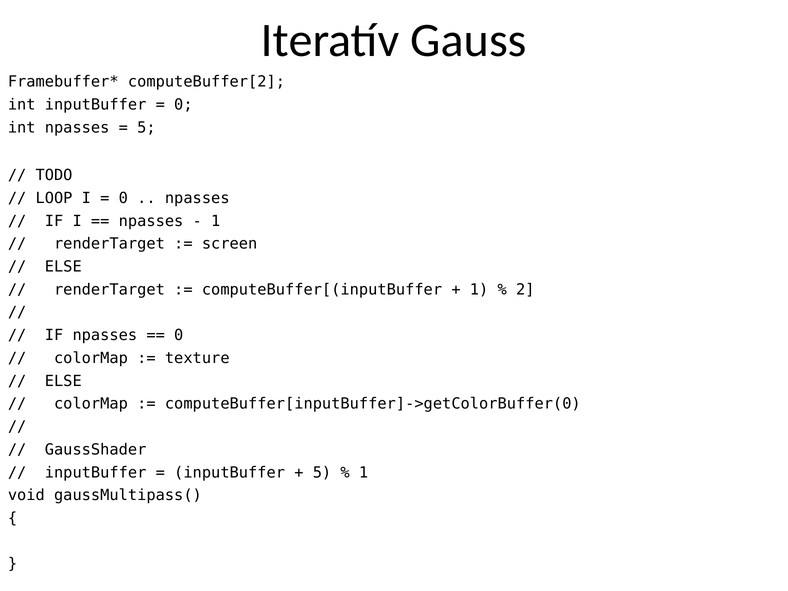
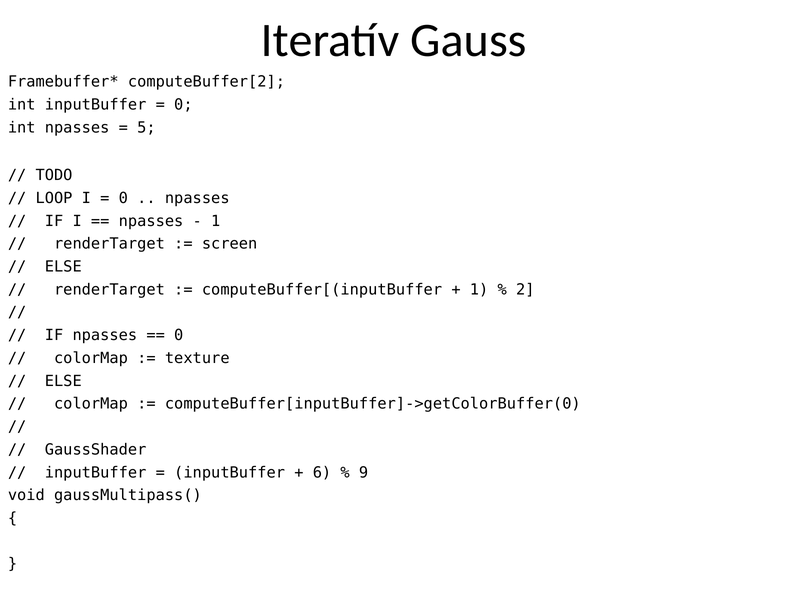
5: 5 -> 6 (322, 472)
1: 1 -> 9 (364, 472)
